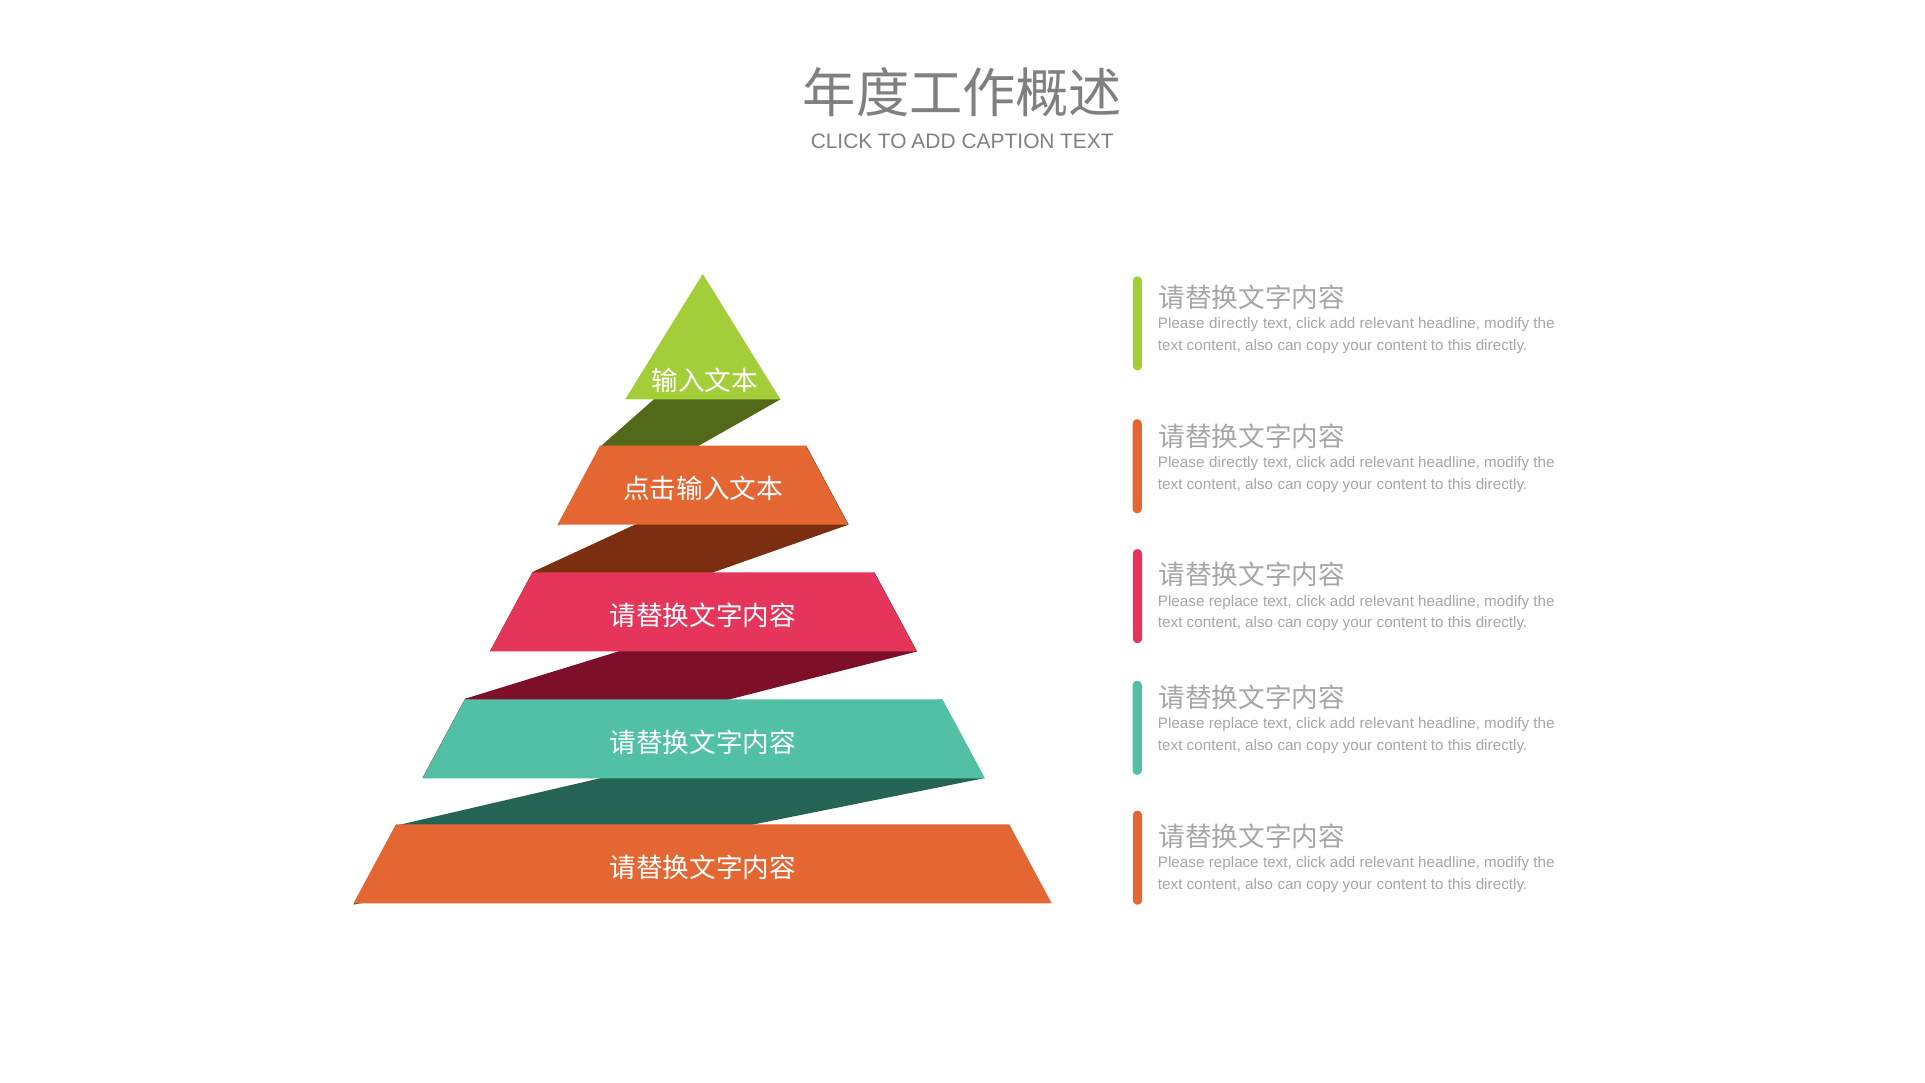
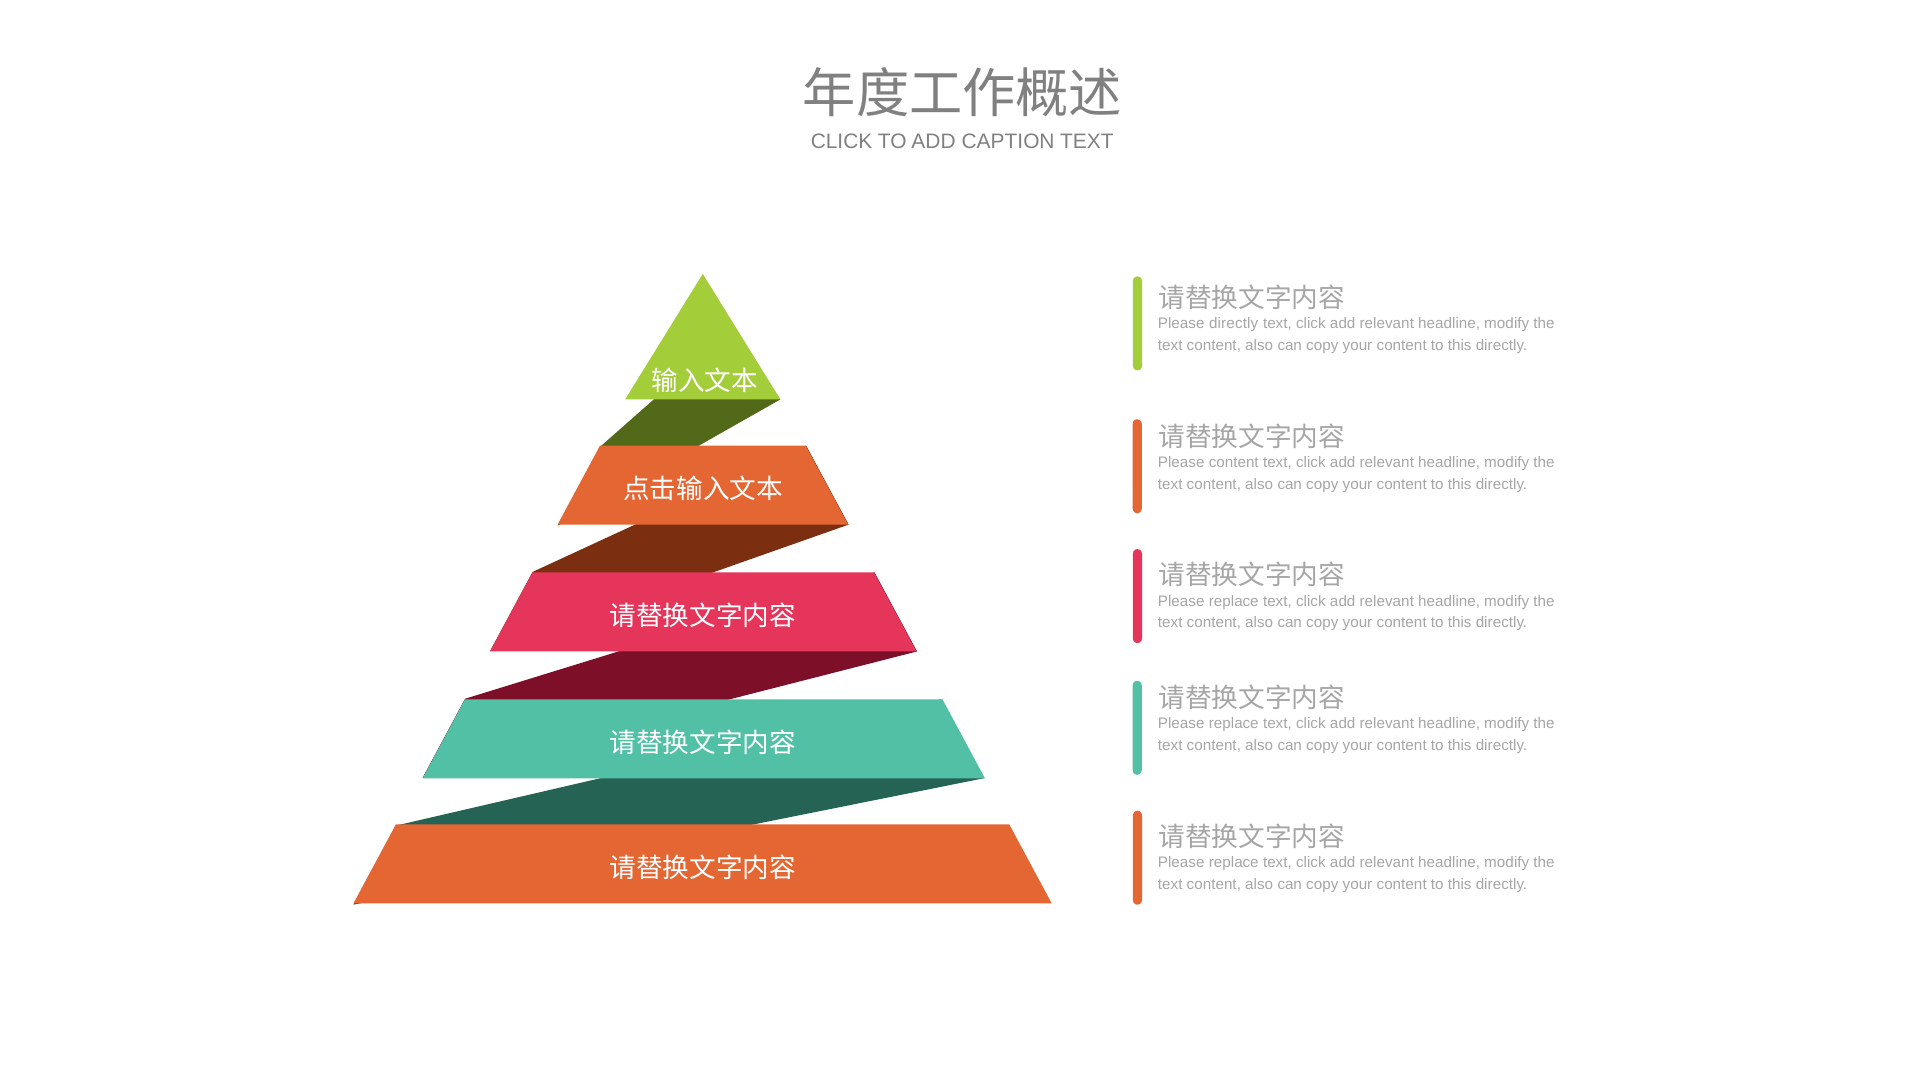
directly: directly -> content (1234, 462)
